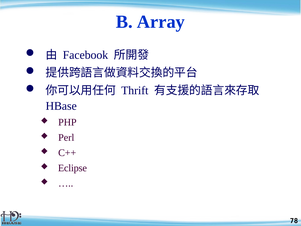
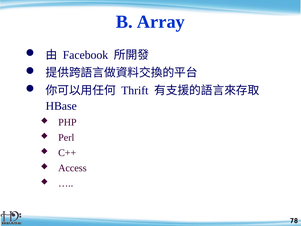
Eclipse: Eclipse -> Access (72, 168)
